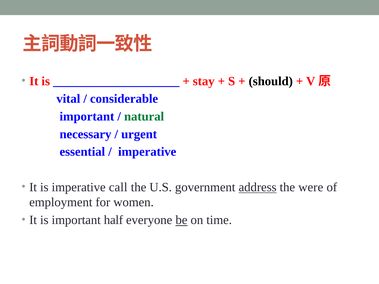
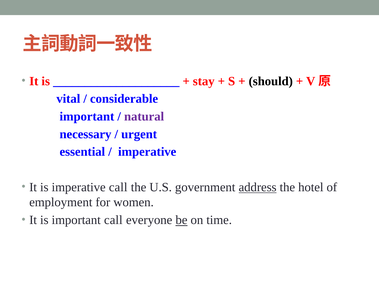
natural colour: green -> purple (144, 117)
were: were -> hotel (311, 187)
important half: half -> call (113, 220)
